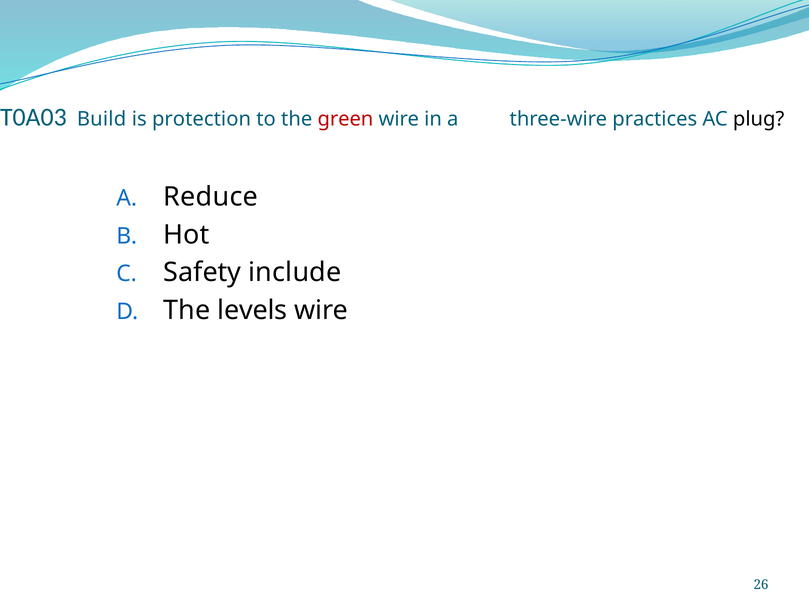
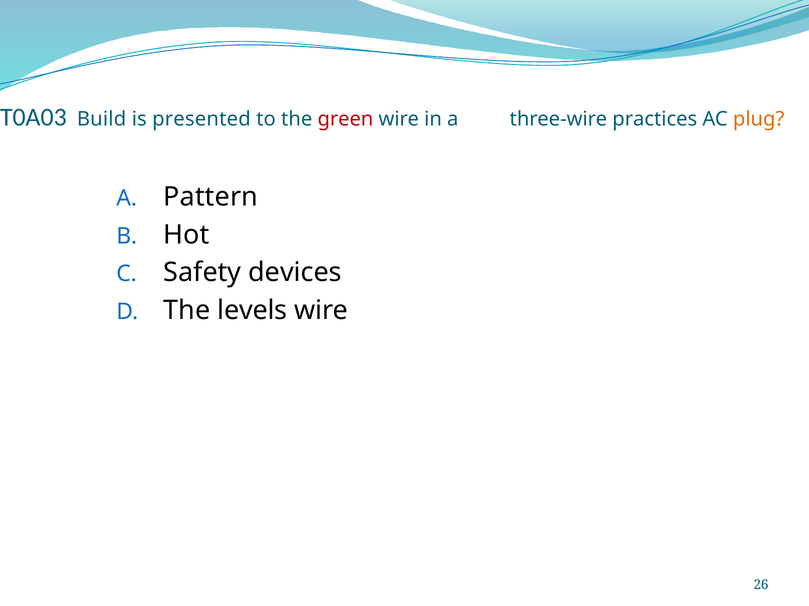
protection: protection -> presented (201, 119)
plug colour: black -> orange (759, 119)
Reduce: Reduce -> Pattern (211, 197)
include: include -> devices (295, 273)
